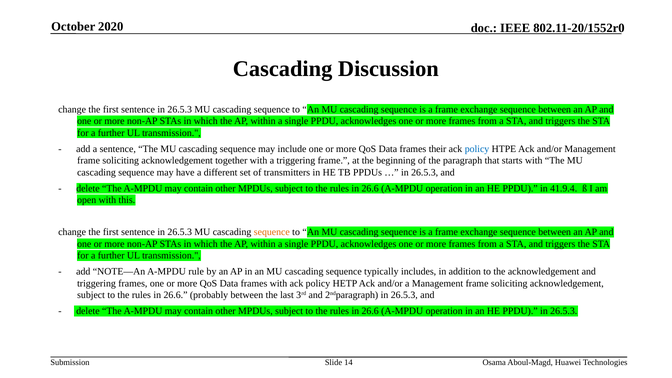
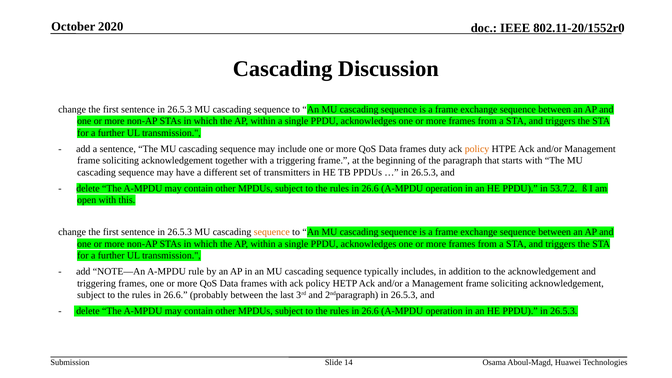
their: their -> duty (437, 149)
policy colour: blue -> orange (477, 149)
41.9.4: 41.9.4 -> 53.7.2 (564, 188)
